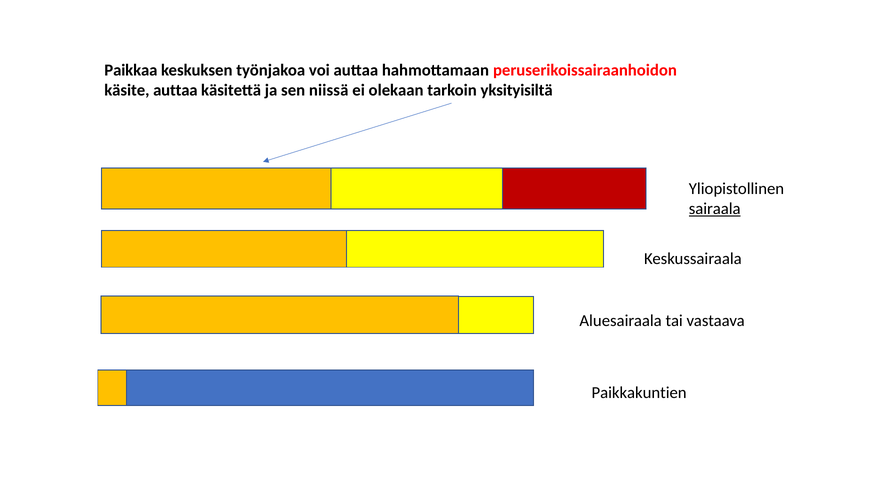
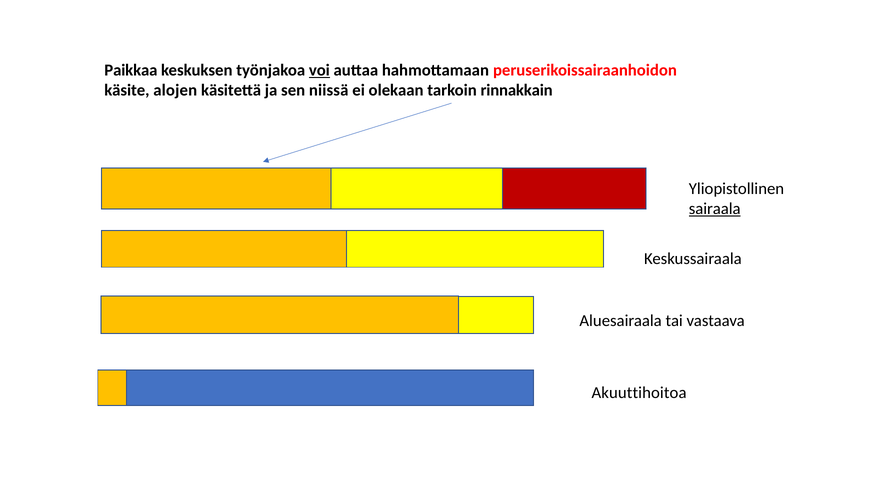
voi underline: none -> present (319, 70)
käsite auttaa: auttaa -> alojen (175, 90)
yksityisiltä: yksityisiltä -> rinnakkain (517, 90)
Paikkakuntien: Paikkakuntien -> Akuuttihoitoa (639, 393)
